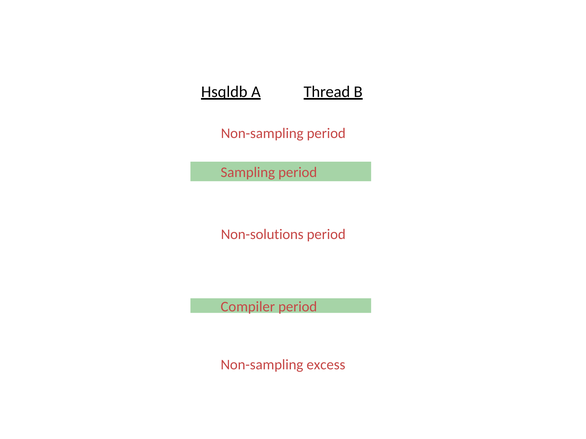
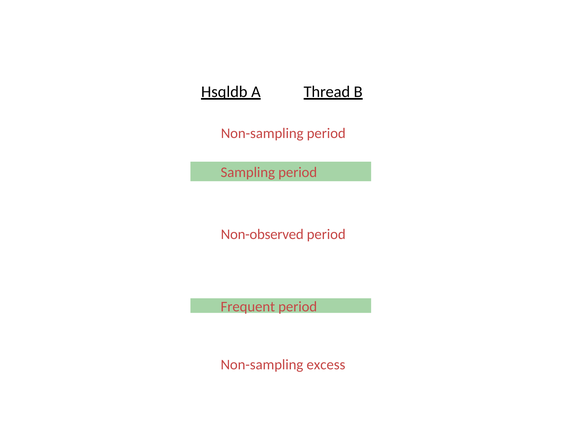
Non-solutions: Non-solutions -> Non-observed (262, 235)
Compiler: Compiler -> Frequent (248, 307)
